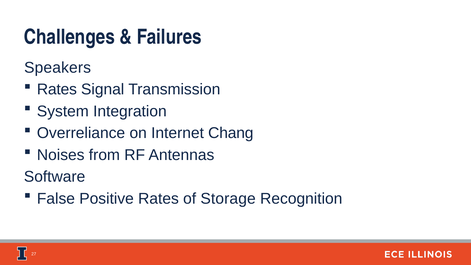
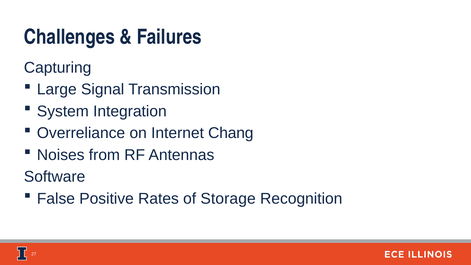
Speakers: Speakers -> Capturing (58, 68)
Rates: Rates -> Large (57, 89)
